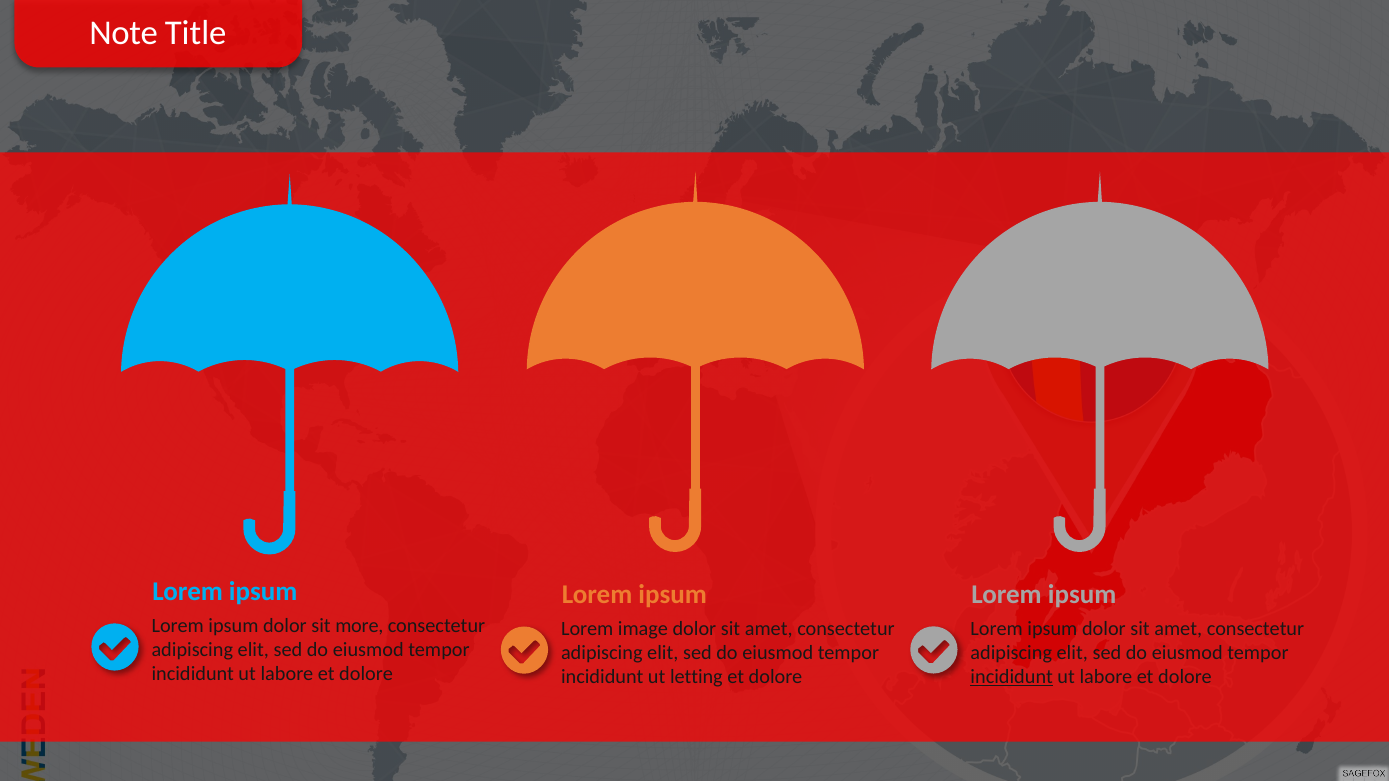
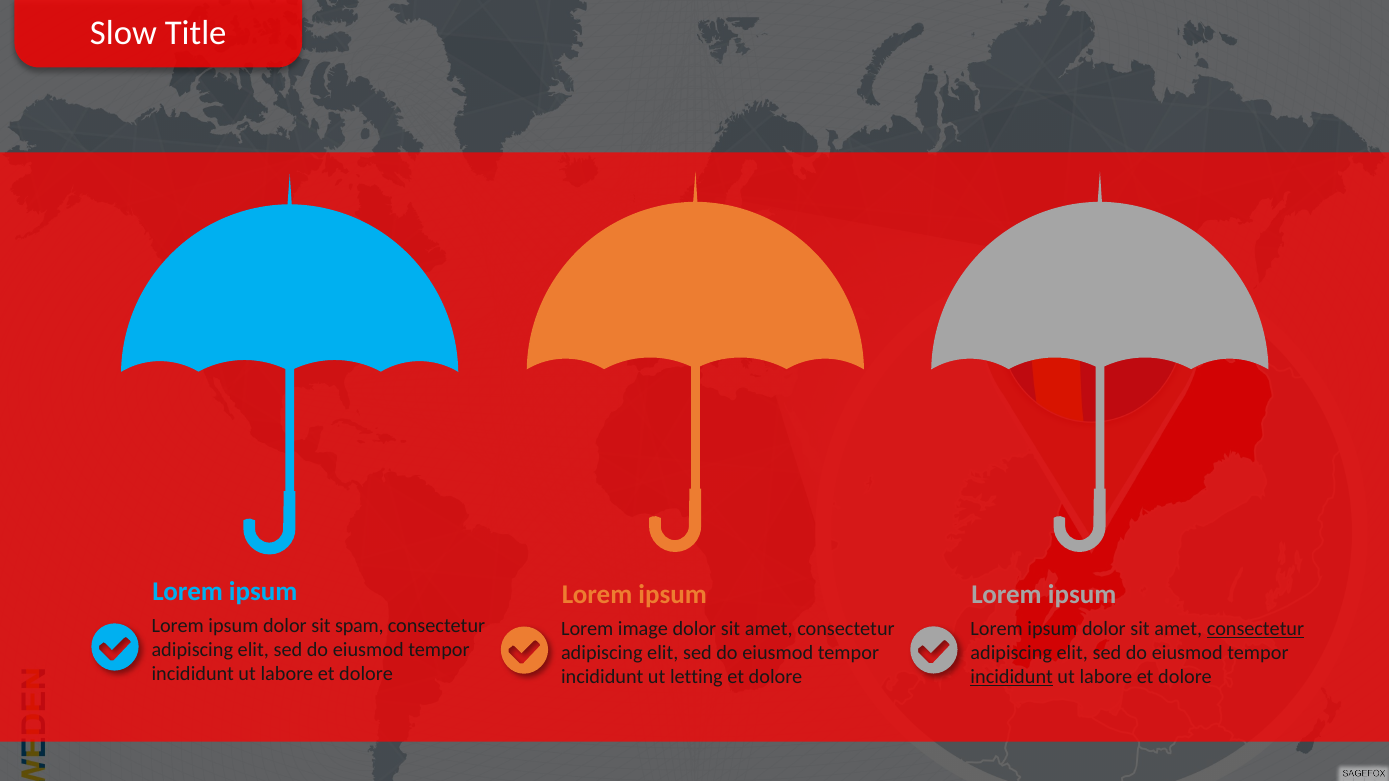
Note: Note -> Slow (123, 33)
more: more -> spam (359, 626)
consectetur underline: none -> present (1255, 629)
